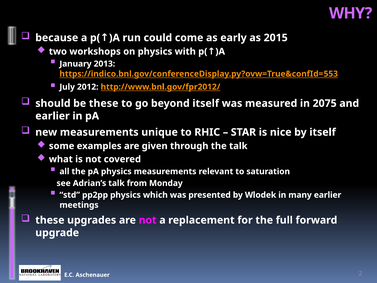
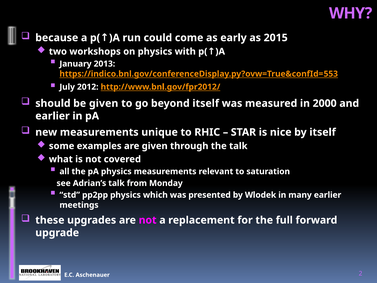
be these: these -> given (104, 103)
2075: 2075 -> 2000 (325, 103)
